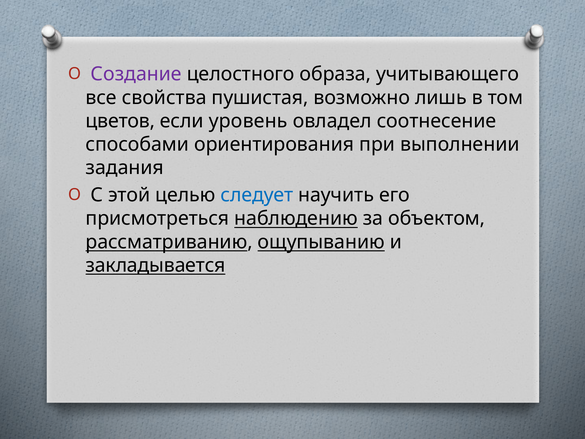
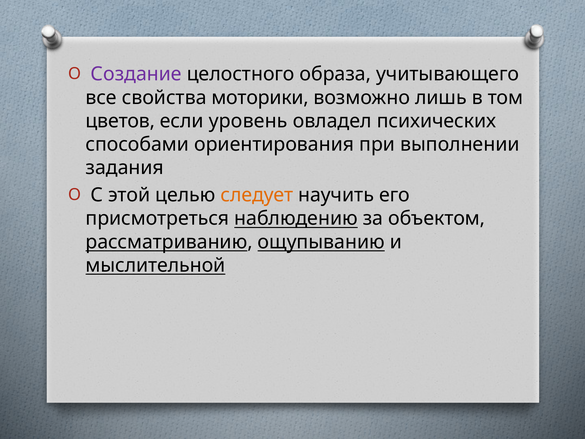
пушистая: пушистая -> моторики (260, 98)
соотнесение: соотнесение -> психических (436, 121)
следует colour: blue -> orange (257, 195)
закладывается: закладывается -> мыслительной (155, 265)
